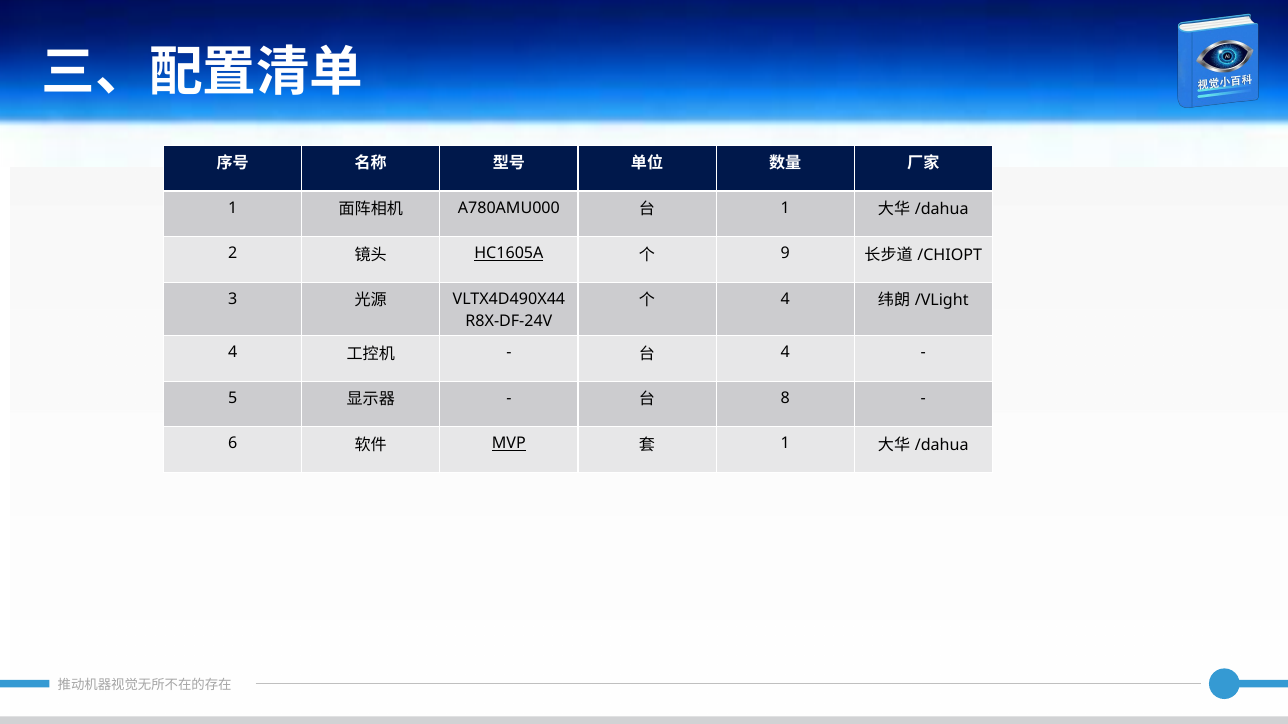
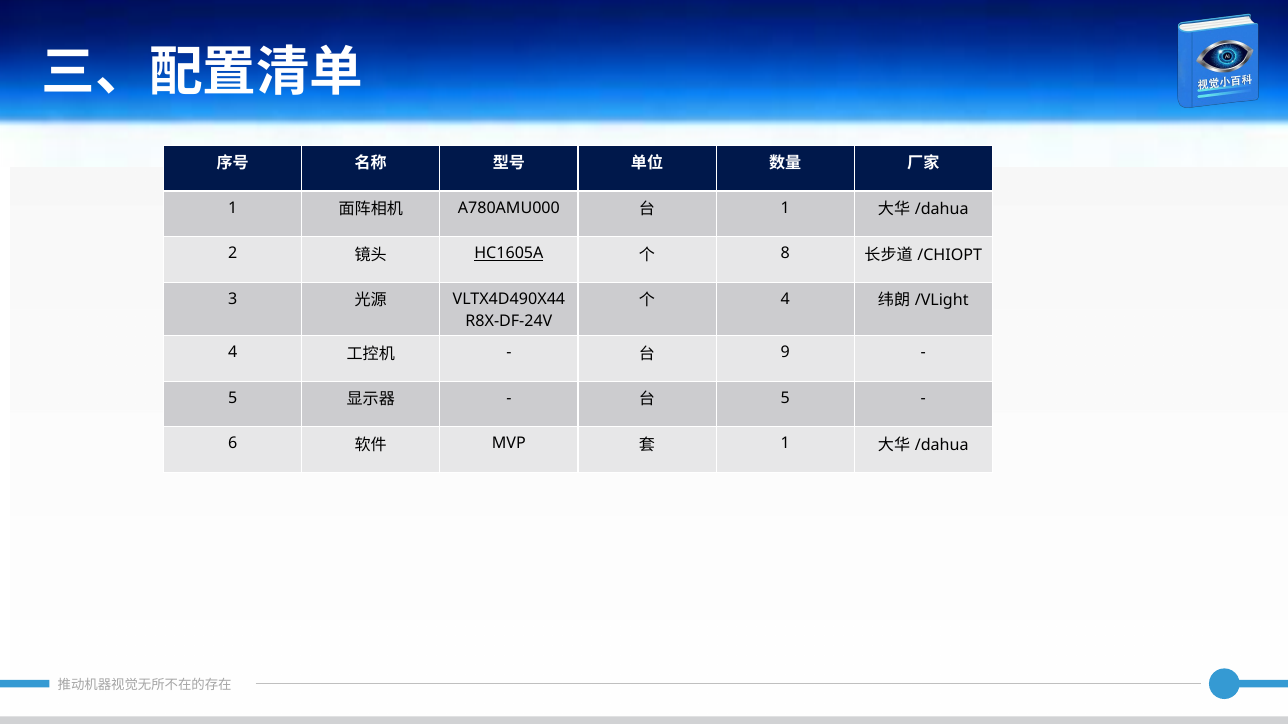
9: 9 -> 8 (785, 253)
4: 4 -> 9 (785, 353)
8: 8 -> 5 (785, 398)
MVP underline: present -> none (509, 444)
